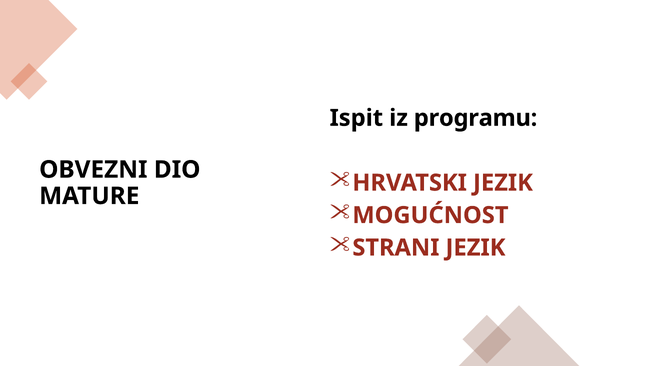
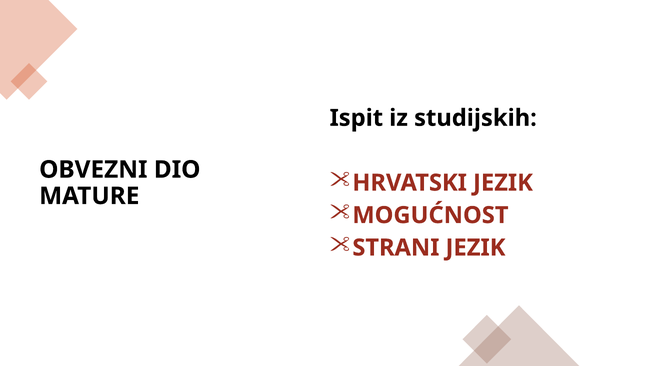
programu: programu -> studijskih (475, 118)
